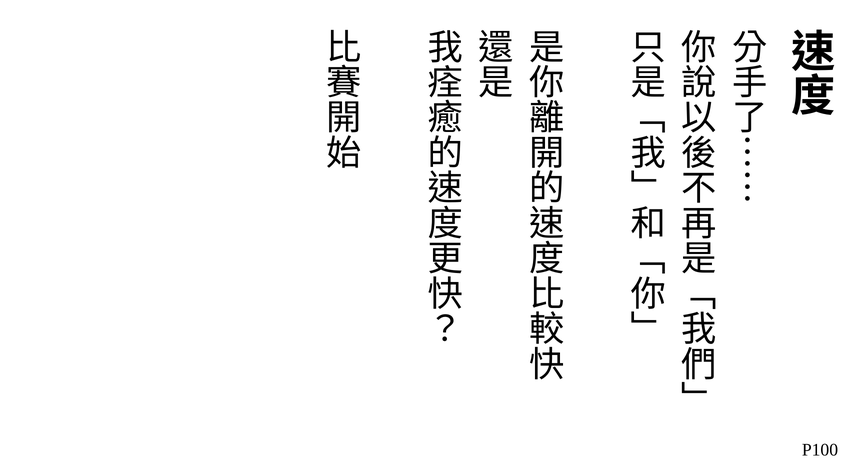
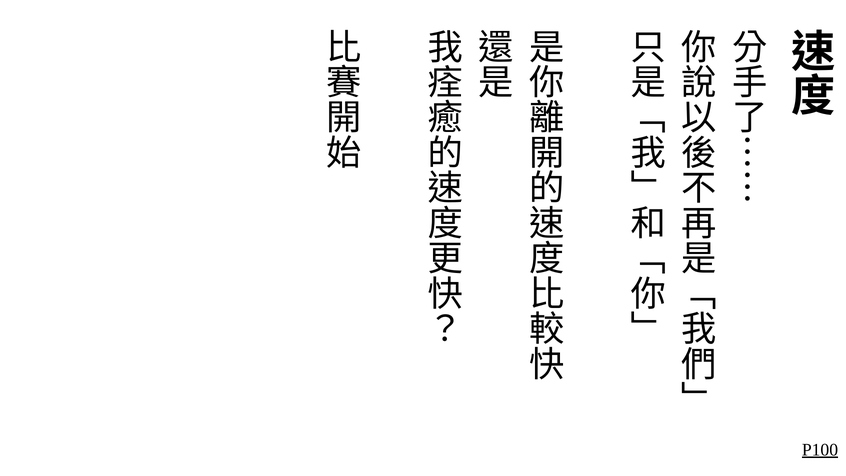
P100 underline: none -> present (820, 450)
